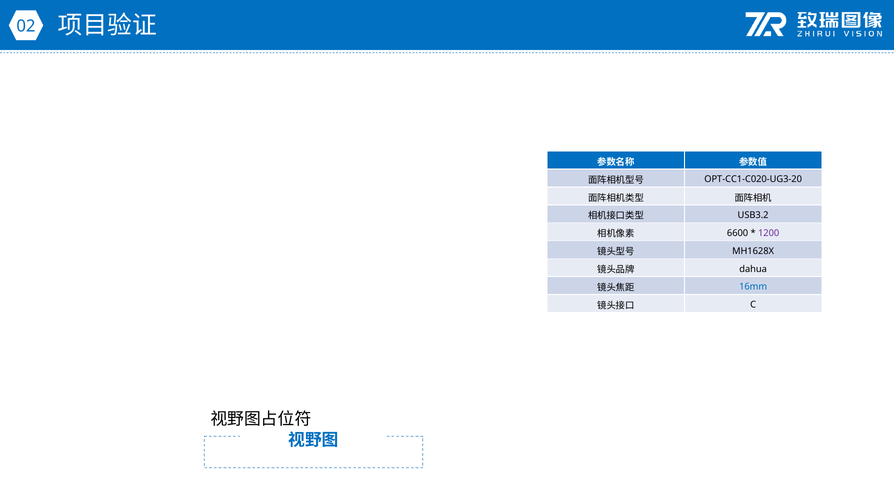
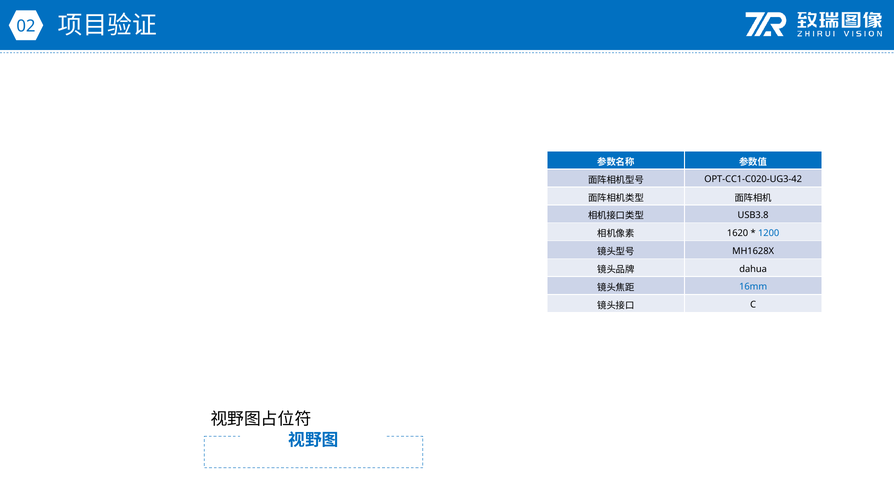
OPT-CC1-C020-UG3-20: OPT-CC1-C020-UG3-20 -> OPT-CC1-C020-UG3-42 (753, 179)
USB3.2: USB3.2 -> USB3.8 (753, 215)
6600: 6600 -> 1620 (738, 233)
1200 colour: purple -> blue (769, 233)
